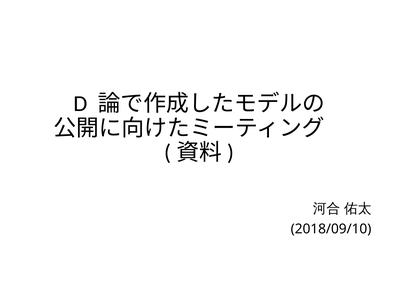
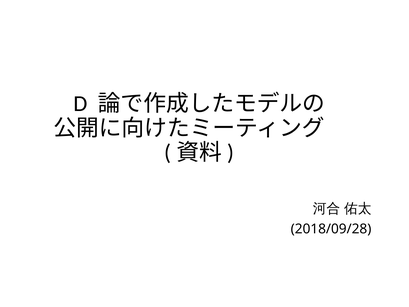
2018/09/10: 2018/09/10 -> 2018/09/28 (331, 229)
